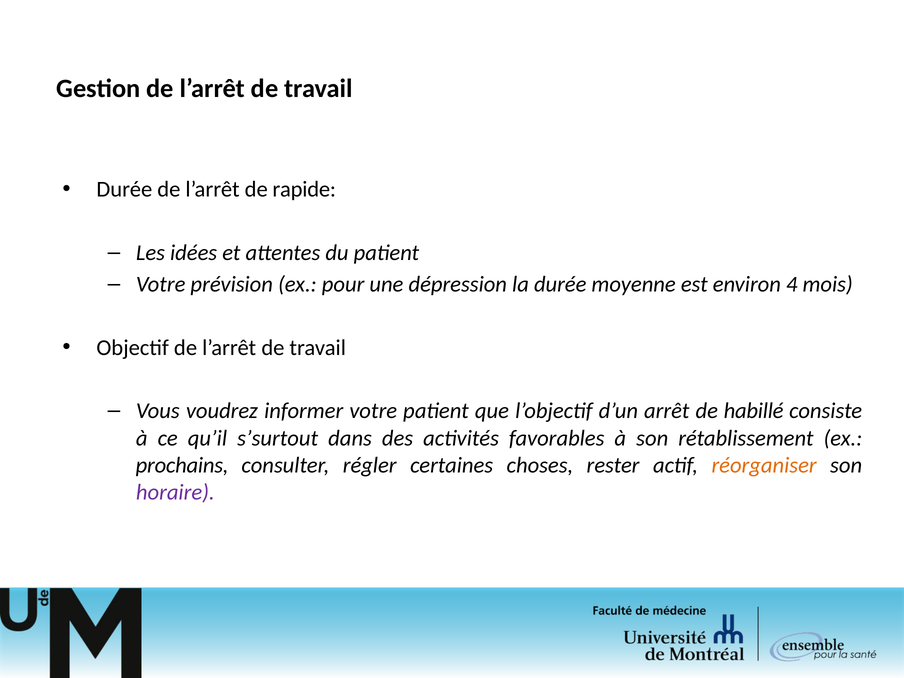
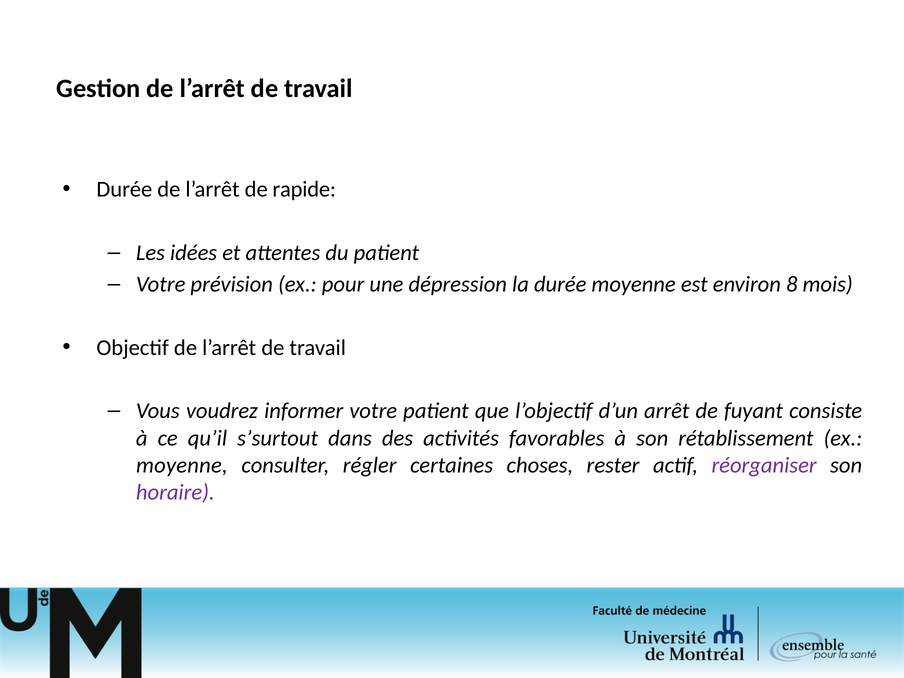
4: 4 -> 8 (792, 284)
habillé: habillé -> fuyant (754, 411)
prochains: prochains -> moyenne (182, 465)
réorganiser colour: orange -> purple (764, 465)
